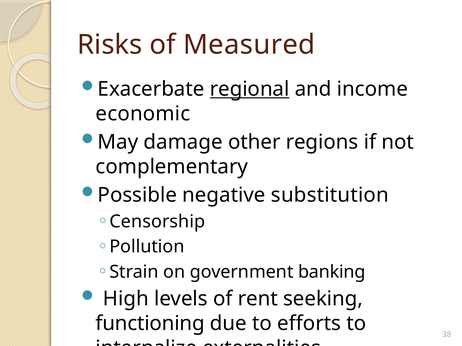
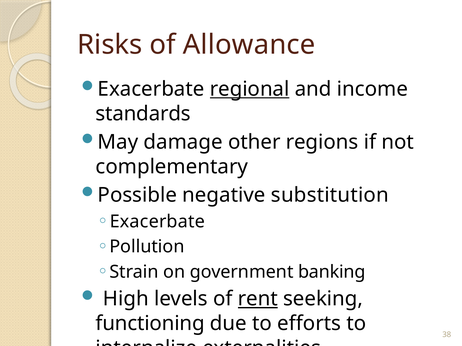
Measured: Measured -> Allowance (249, 45)
economic: economic -> standards (143, 114)
Censorship: Censorship -> Exacerbate (157, 222)
rent underline: none -> present (258, 299)
